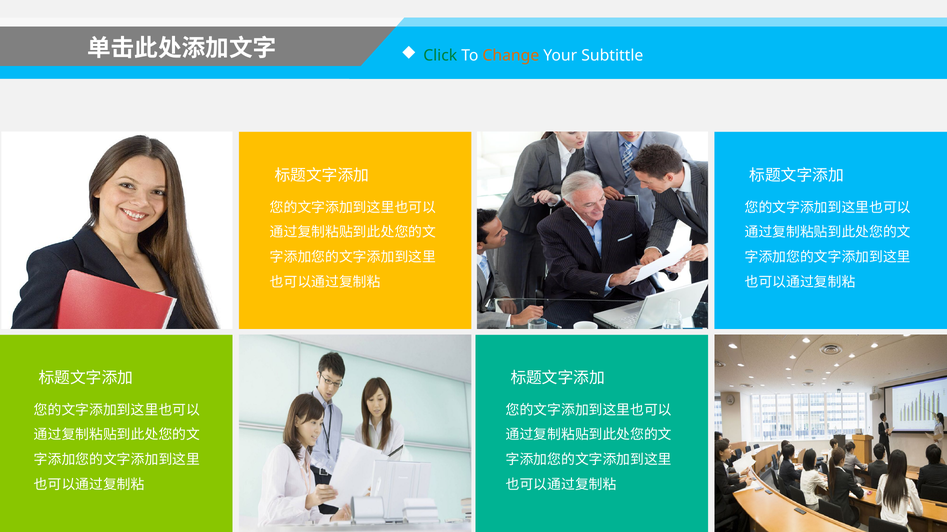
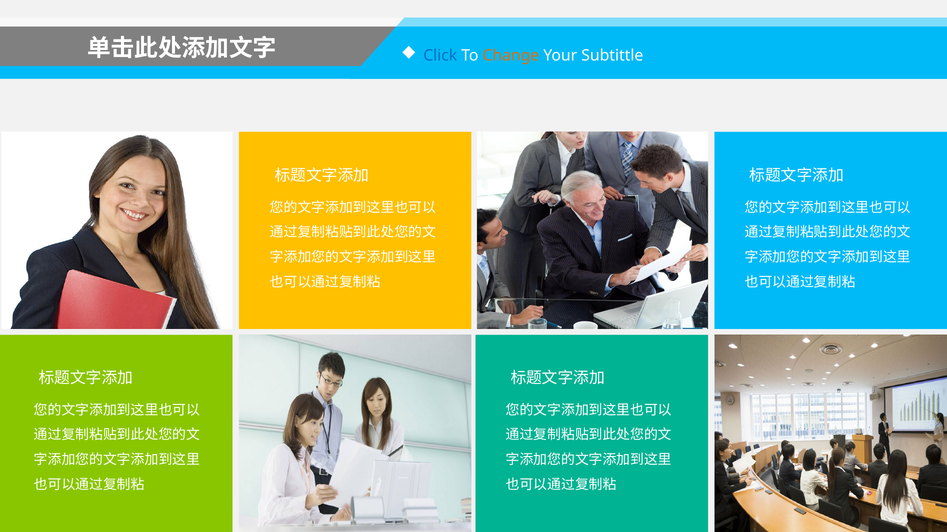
Click colour: green -> blue (440, 56)
